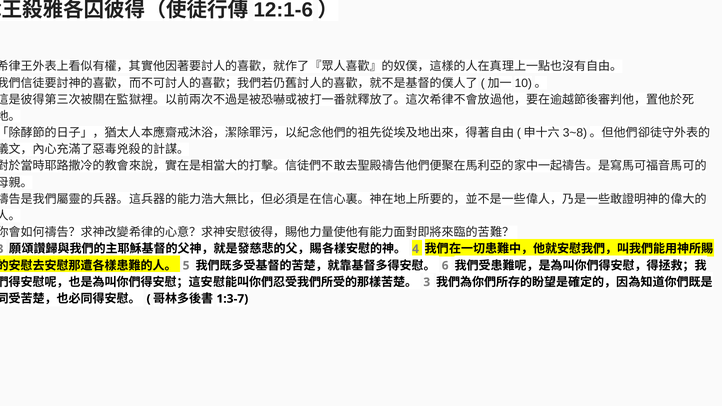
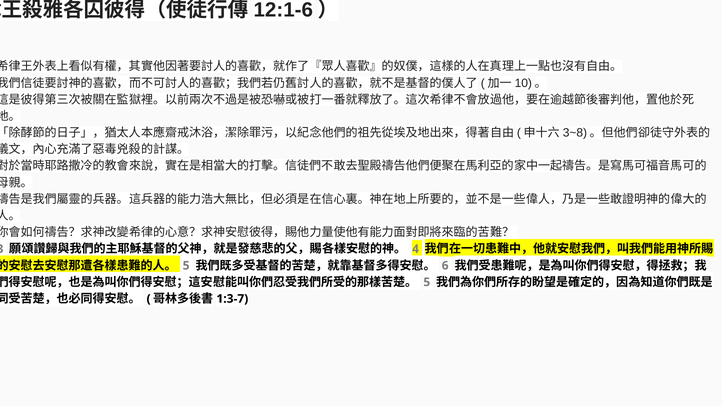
3: 3 -> 5 (427, 282)
